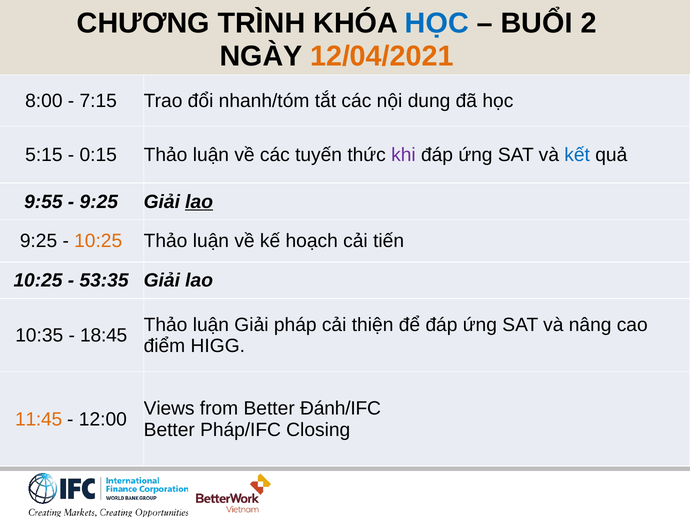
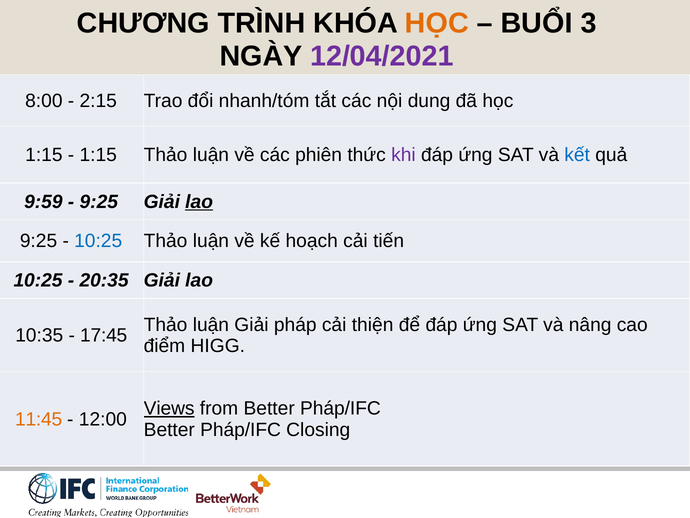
HỌC colour: blue -> orange (437, 23)
2: 2 -> 3 (589, 23)
12/04/2021 colour: orange -> purple (382, 56)
7:15: 7:15 -> 2:15 (98, 101)
5:15: 5:15 -> 1:15 (44, 155)
0:15: 0:15 -> 1:15 (98, 155)
tuyến: tuyến -> phiên (319, 155)
9:55: 9:55 -> 9:59 (43, 202)
10:25 colour: orange -> blue (98, 241)
53:35: 53:35 -> 20:35 (104, 280)
18:45: 18:45 -> 17:45 (104, 335)
Views underline: none -> present (169, 408)
from Better Đánh/IFC: Đánh/IFC -> Pháp/IFC (340, 408)
